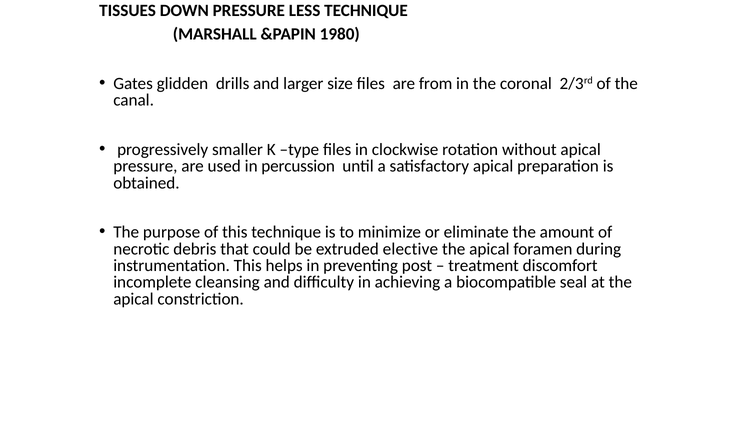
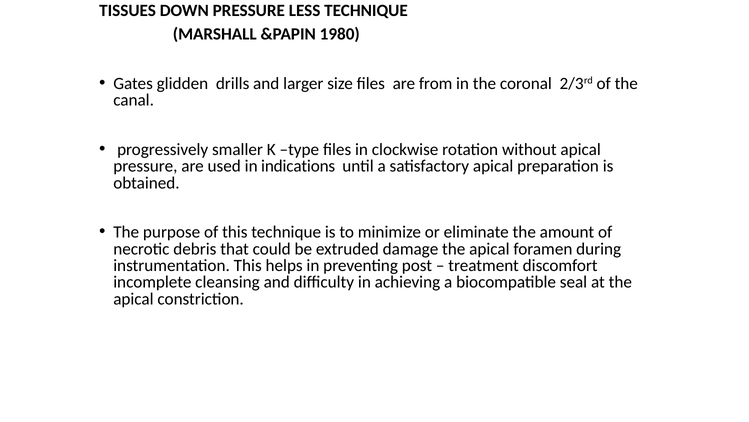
percussion: percussion -> indications (298, 166)
elective: elective -> damage (411, 248)
